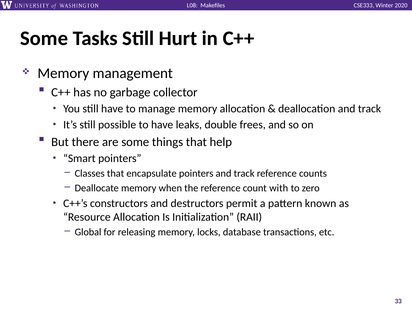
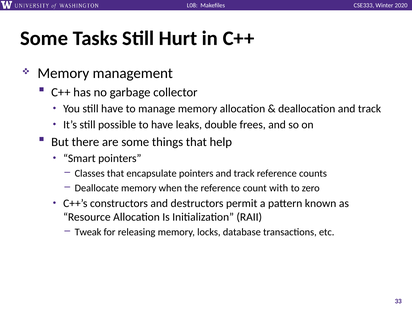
Global: Global -> Tweak (88, 232)
